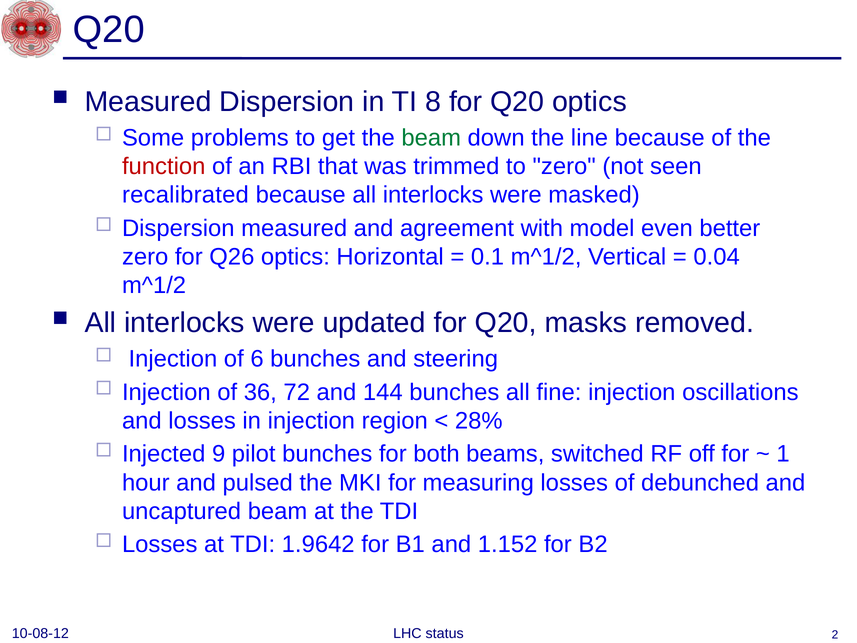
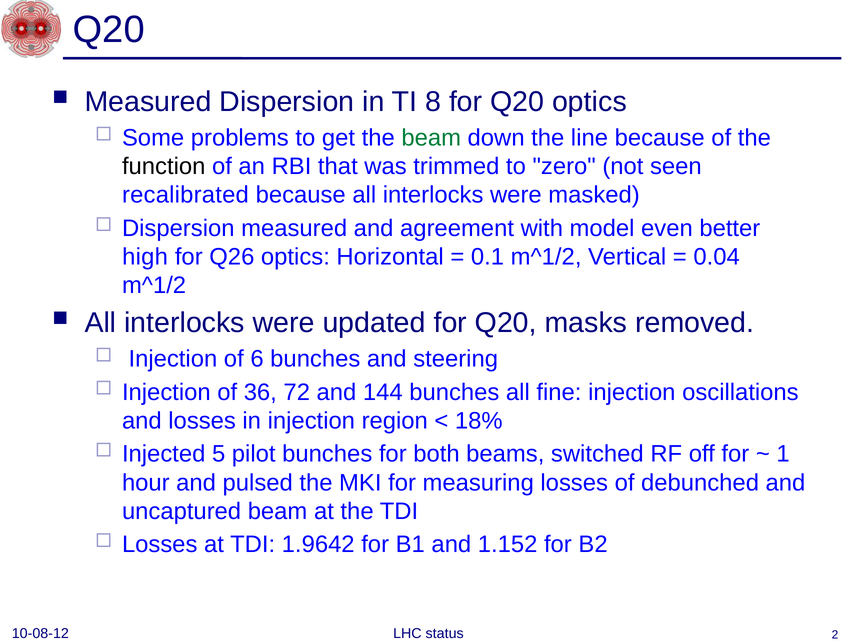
function colour: red -> black (164, 166)
zero: zero -> high (145, 257)
28%: 28% -> 18% (479, 421)
9: 9 -> 5 (219, 454)
